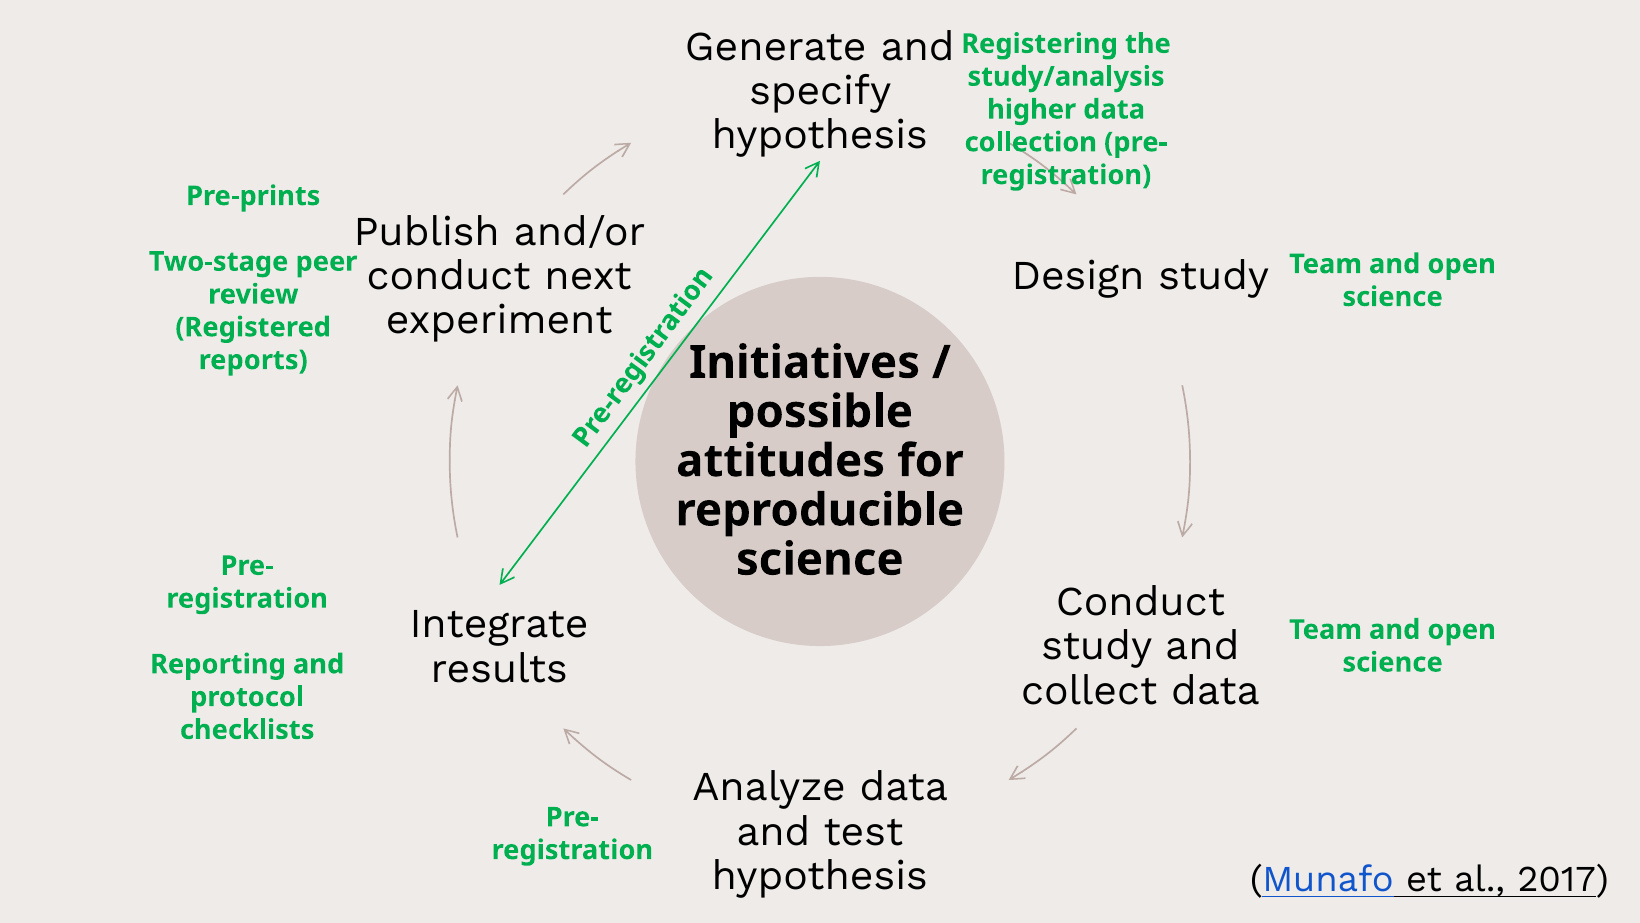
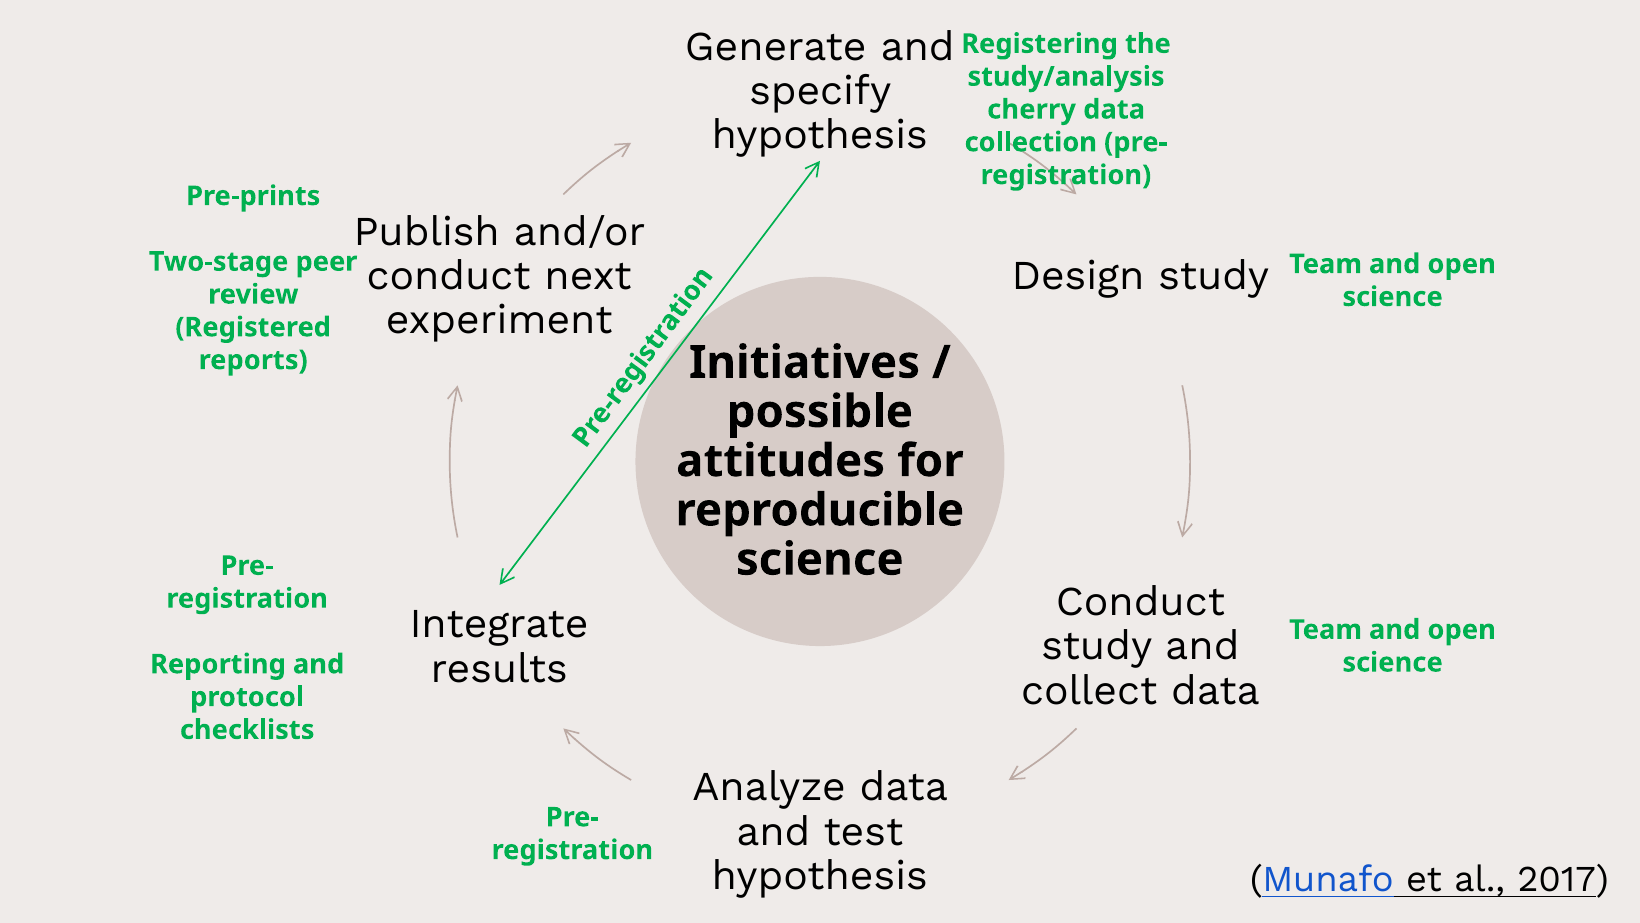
higher: higher -> cherry (1032, 109)
